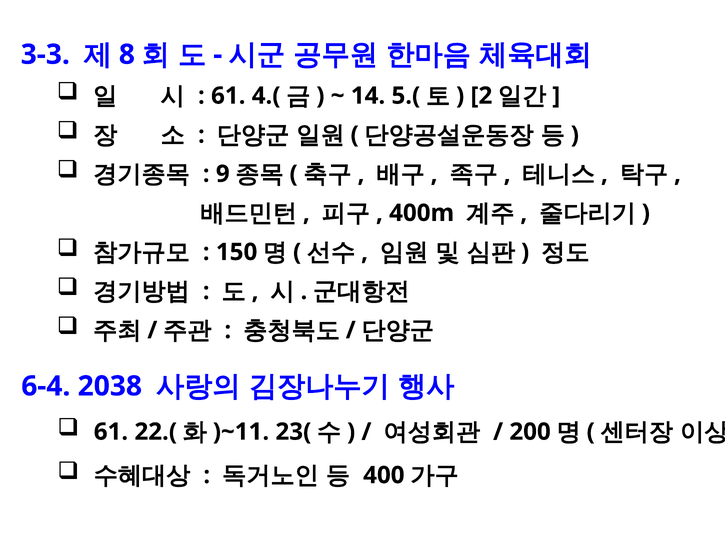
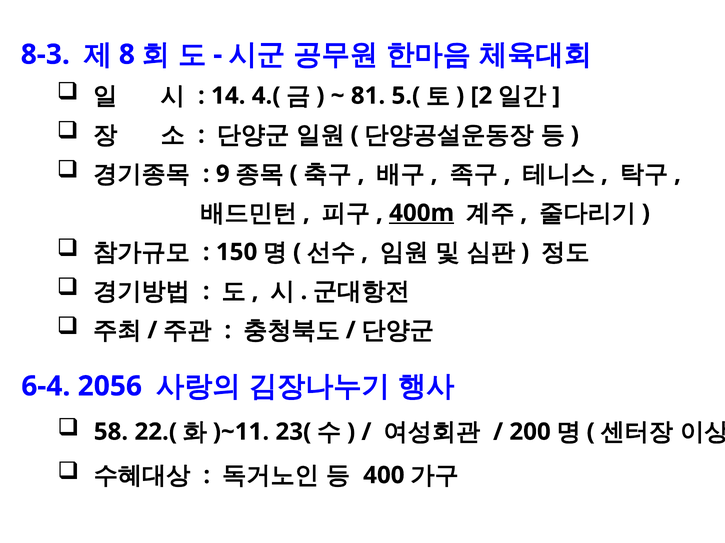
3-3: 3-3 -> 8-3 (45, 55)
61: 61 -> 14 (228, 96)
14: 14 -> 81 (368, 96)
400m underline: none -> present (422, 213)
2038: 2038 -> 2056 (110, 387)
61: 61 -> 58 (111, 432)
